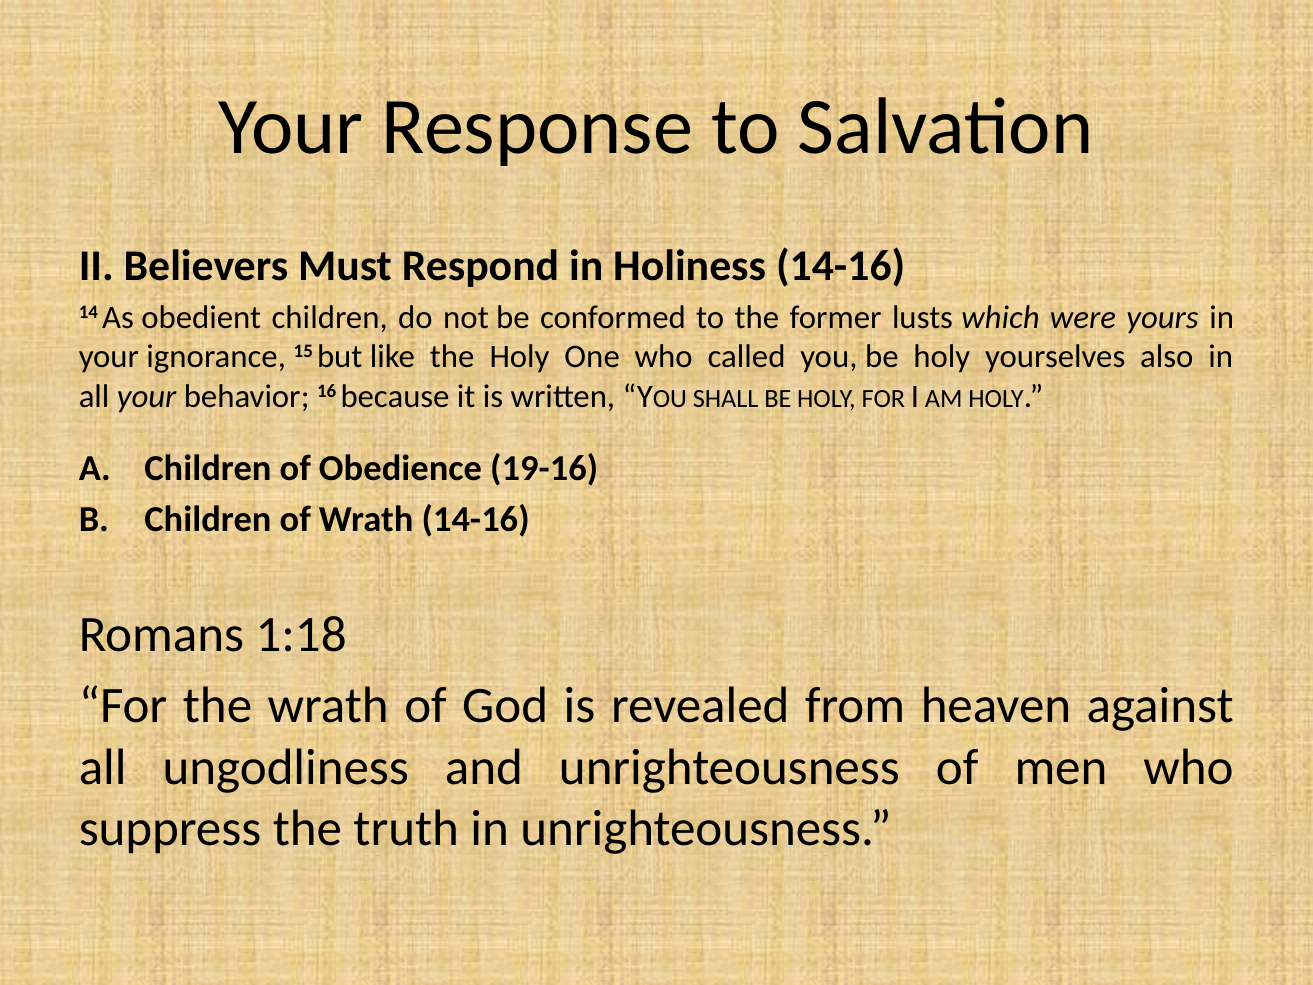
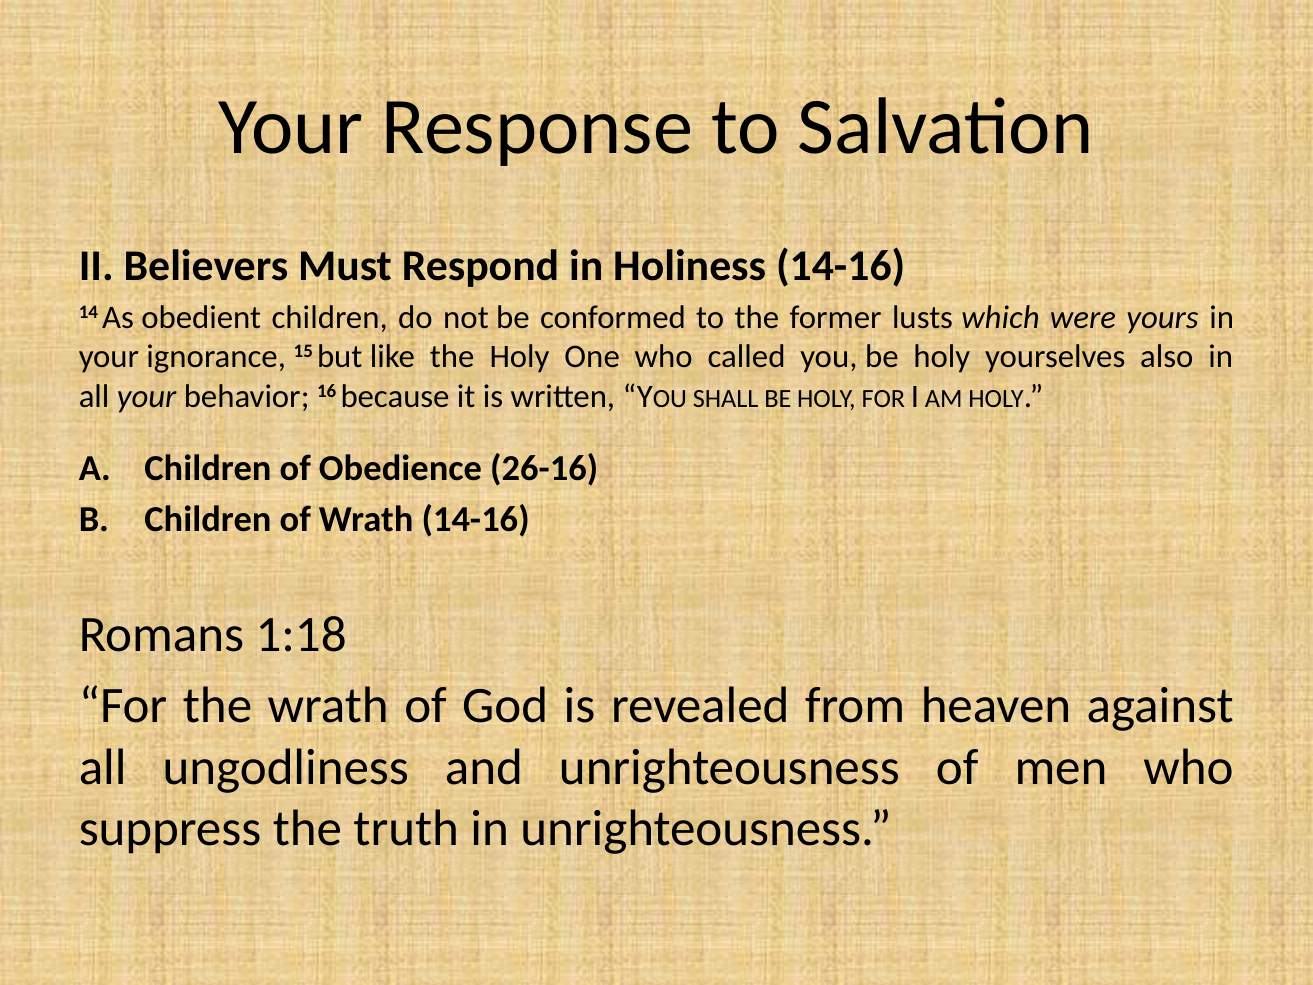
19-16: 19-16 -> 26-16 (544, 468)
